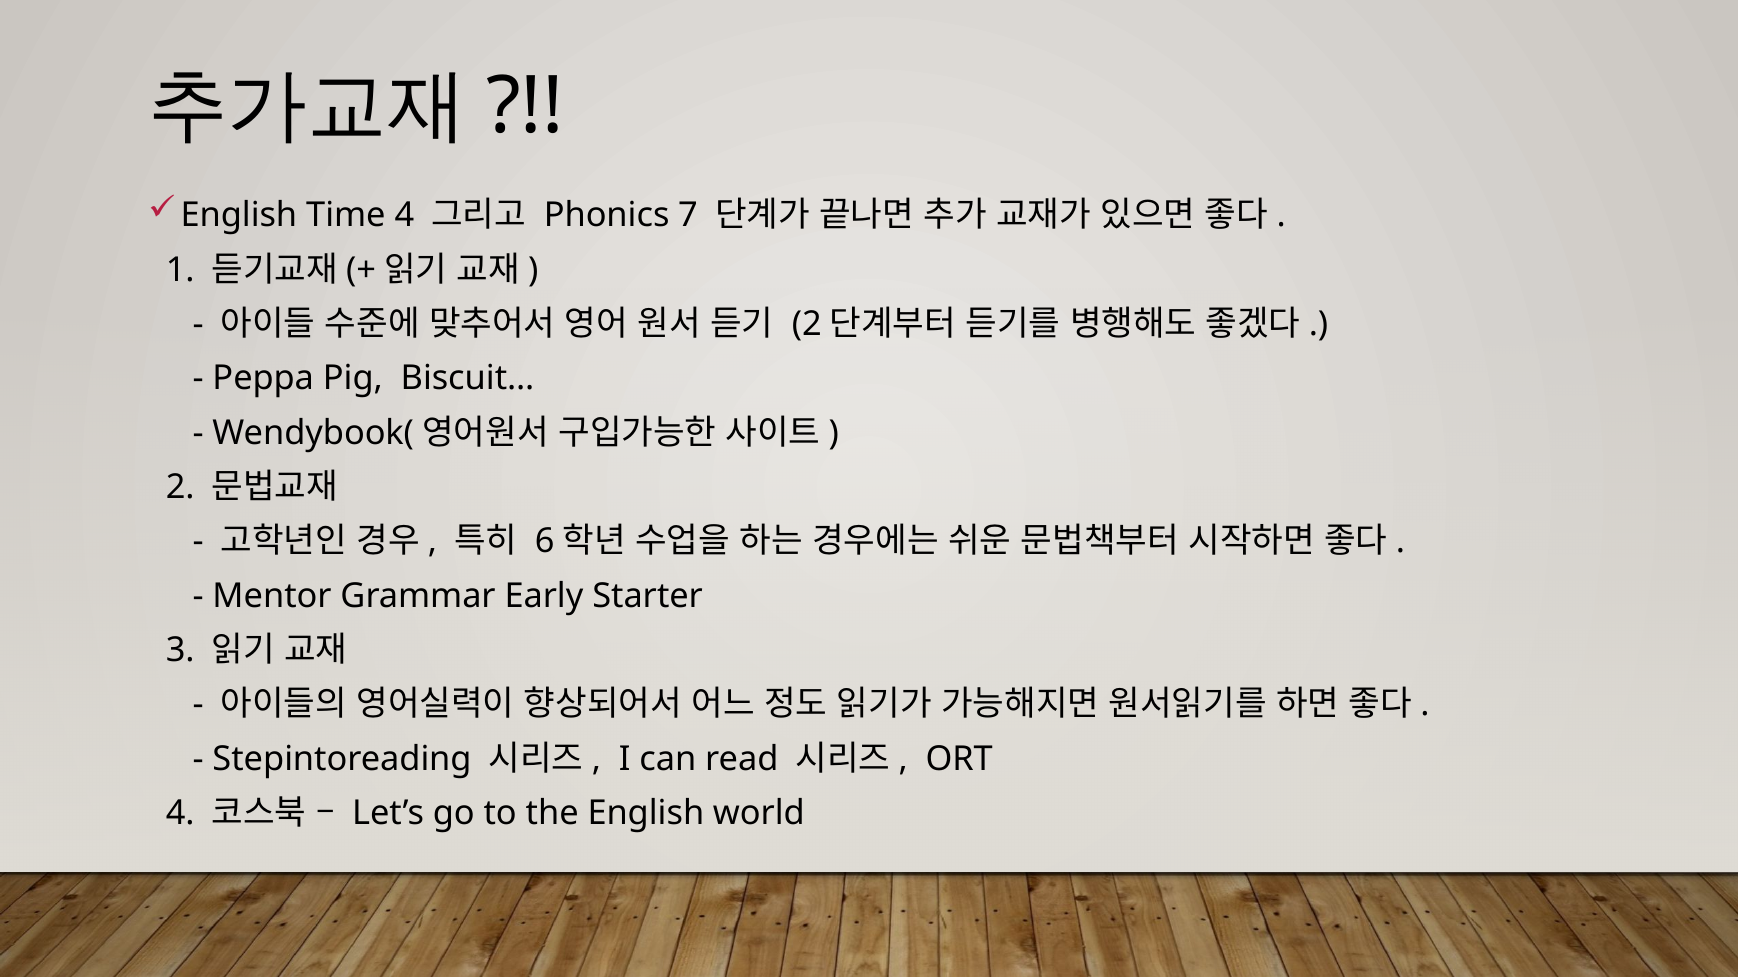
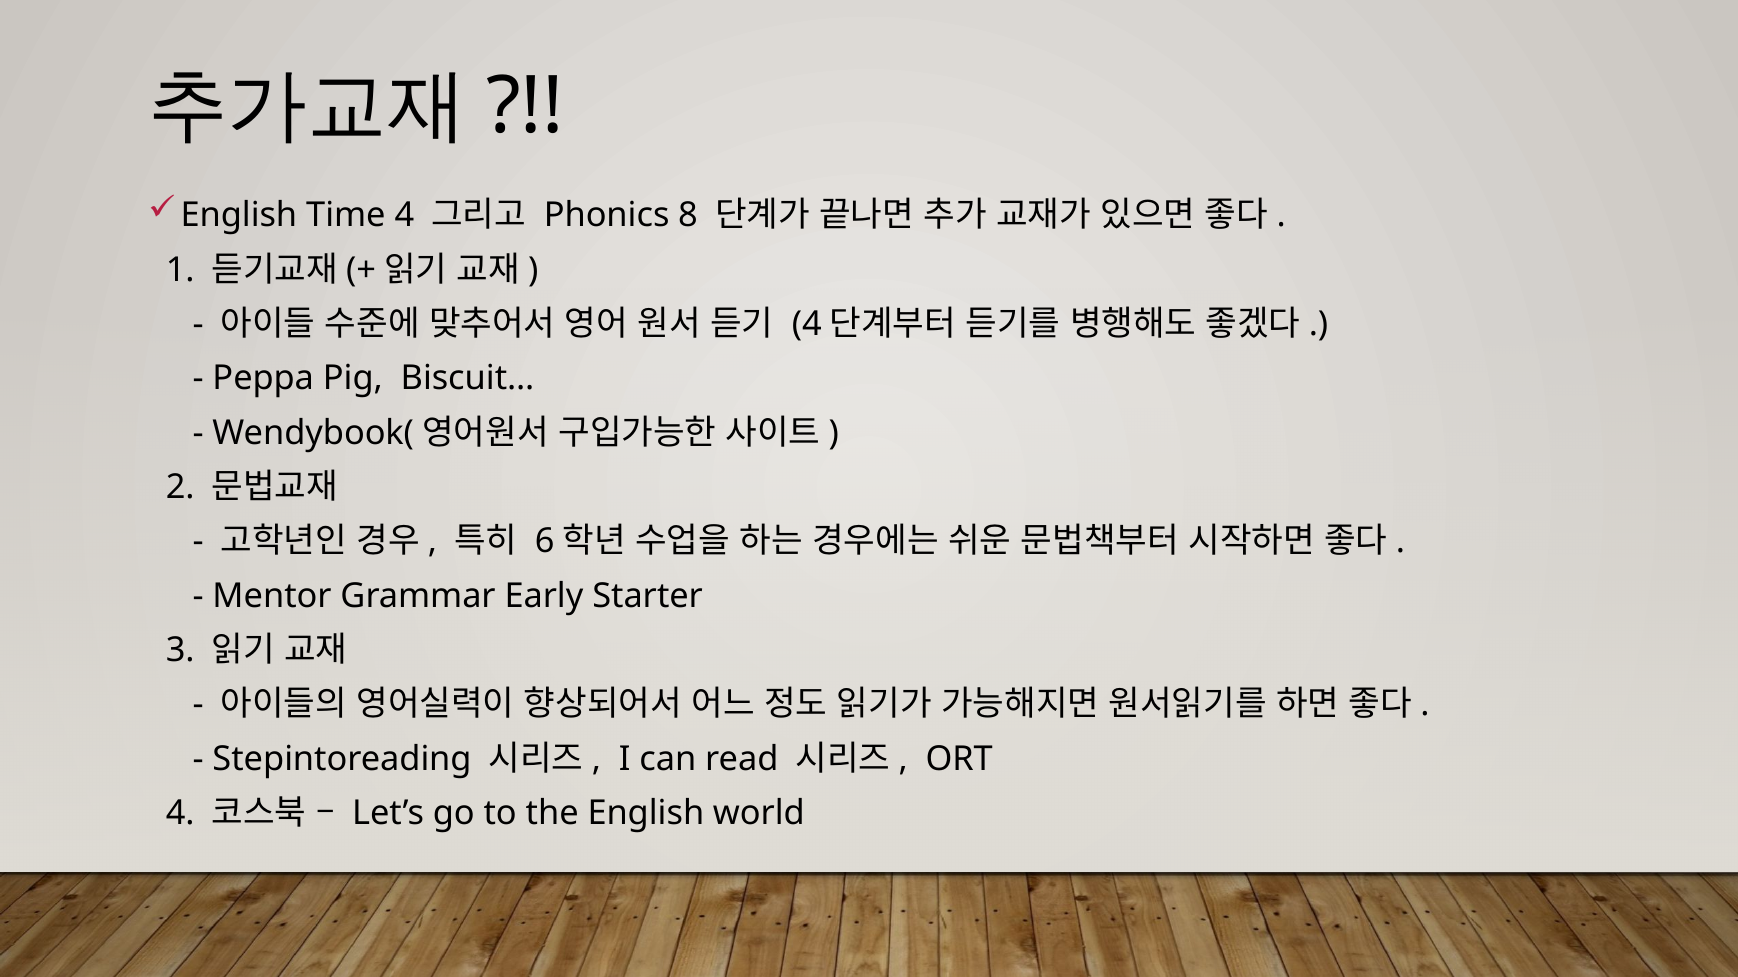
7: 7 -> 8 (688, 216)
2: 2 -> 4 (807, 324)
